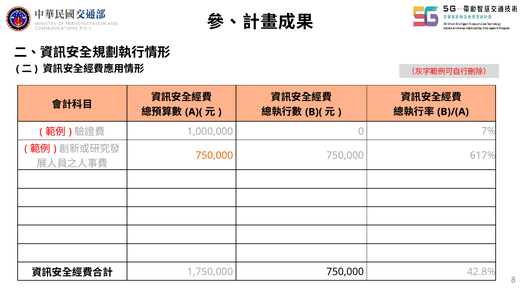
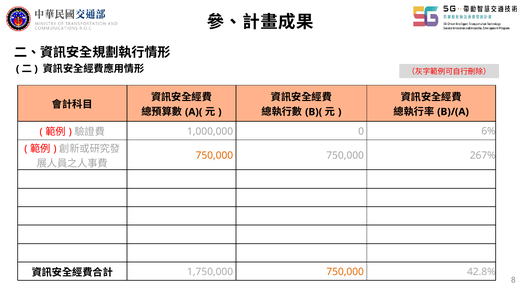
7%: 7% -> 6% (488, 131)
617%: 617% -> 267% (483, 155)
750,000 colour: black -> orange (345, 272)
